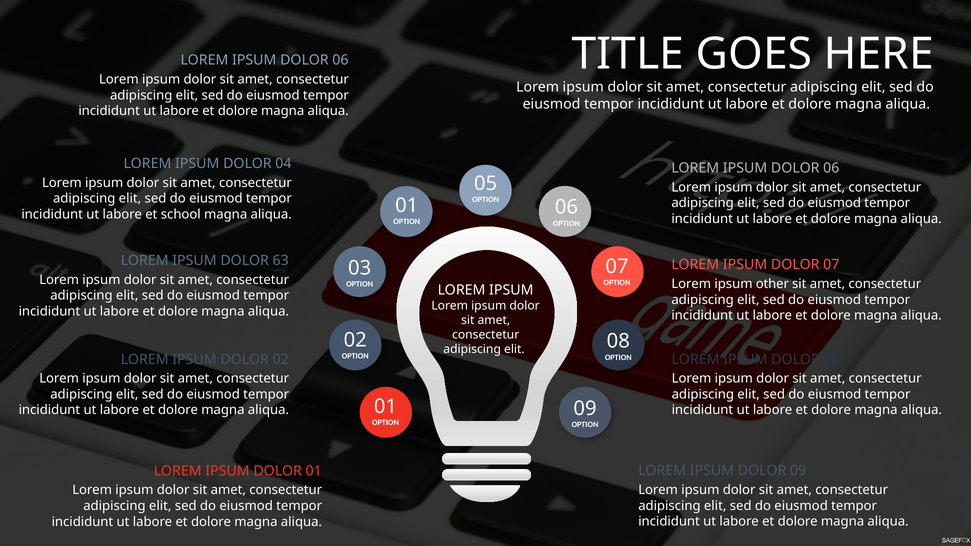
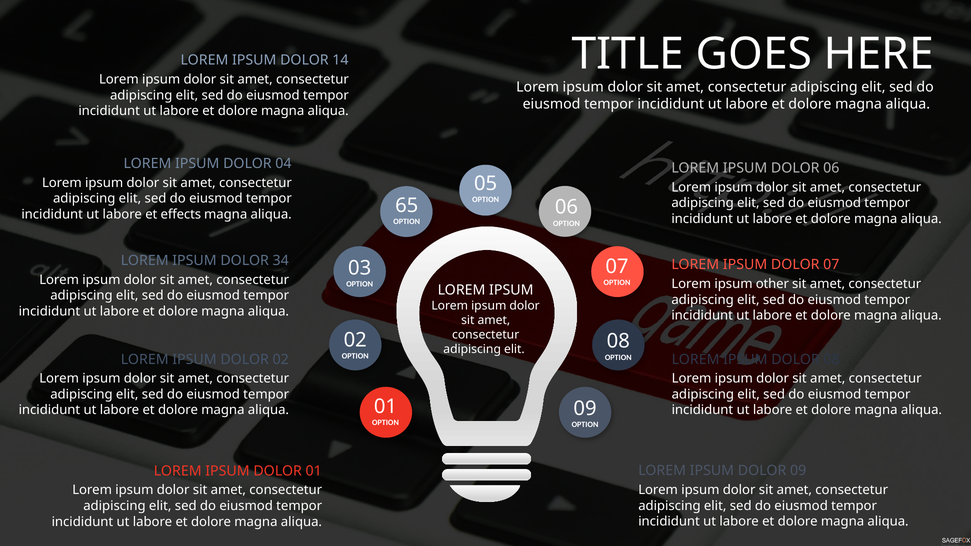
06: 06 -> 14 (340, 60)
school: school -> effects (181, 214)
01: 01 -> 65 (407, 206)
63: 63 -> 34 (281, 261)
